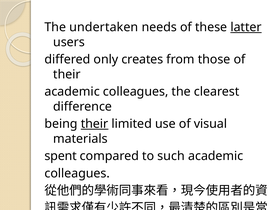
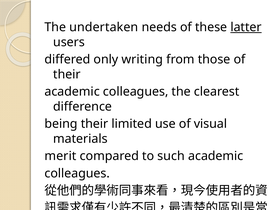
creates: creates -> writing (142, 59)
their underline: present -> none (95, 123)
spent: spent -> merit (60, 155)
